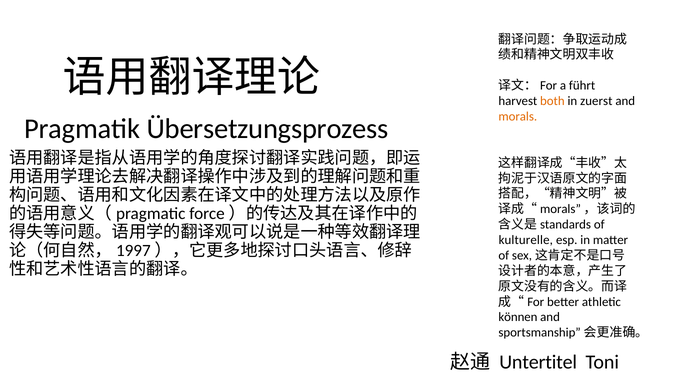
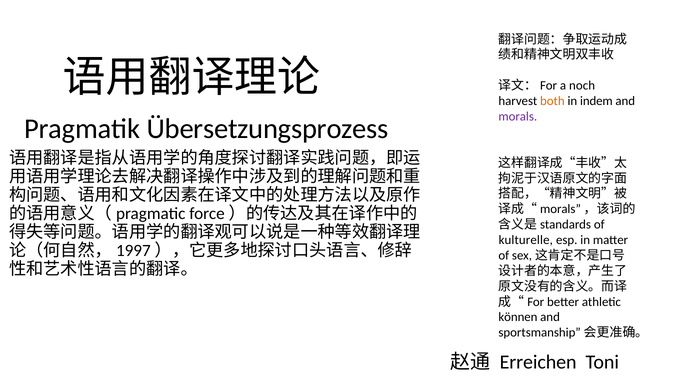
führt: führt -> noch (582, 86)
zuerst: zuerst -> indem (596, 101)
morals colour: orange -> purple (518, 116)
Untertitel: Untertitel -> Erreichen (538, 362)
